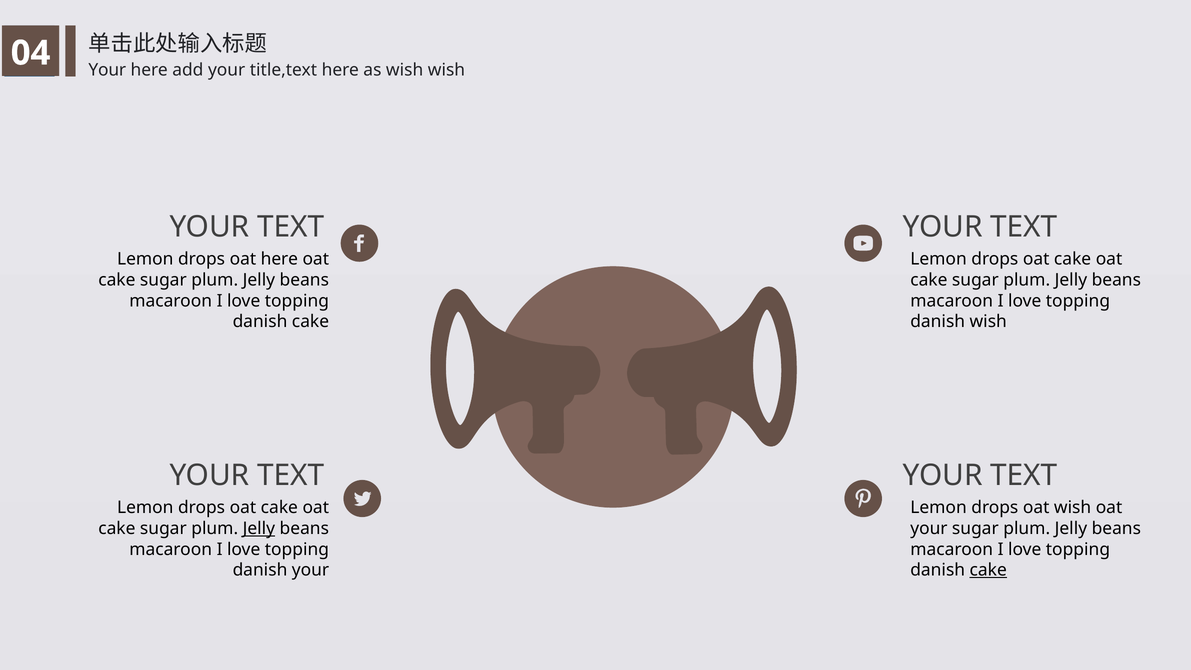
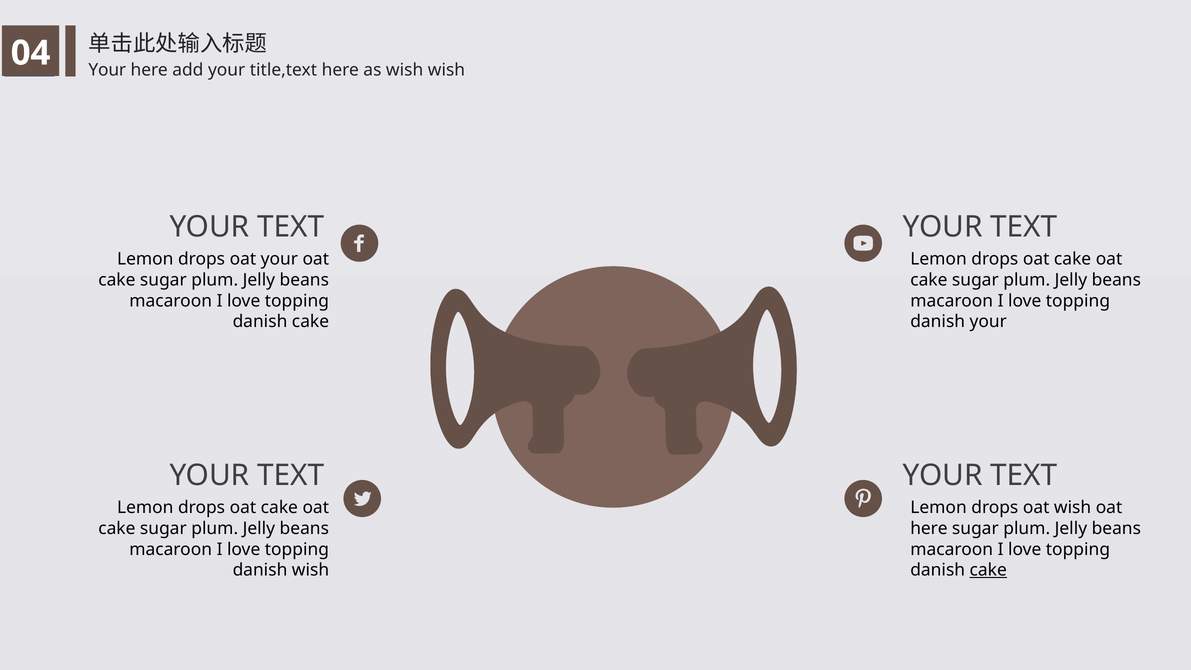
oat here: here -> your (279, 259)
danish wish: wish -> your (988, 322)
Jelly underline: present -> none (259, 528)
your: your -> here (929, 528)
danish your: your -> wish (310, 570)
